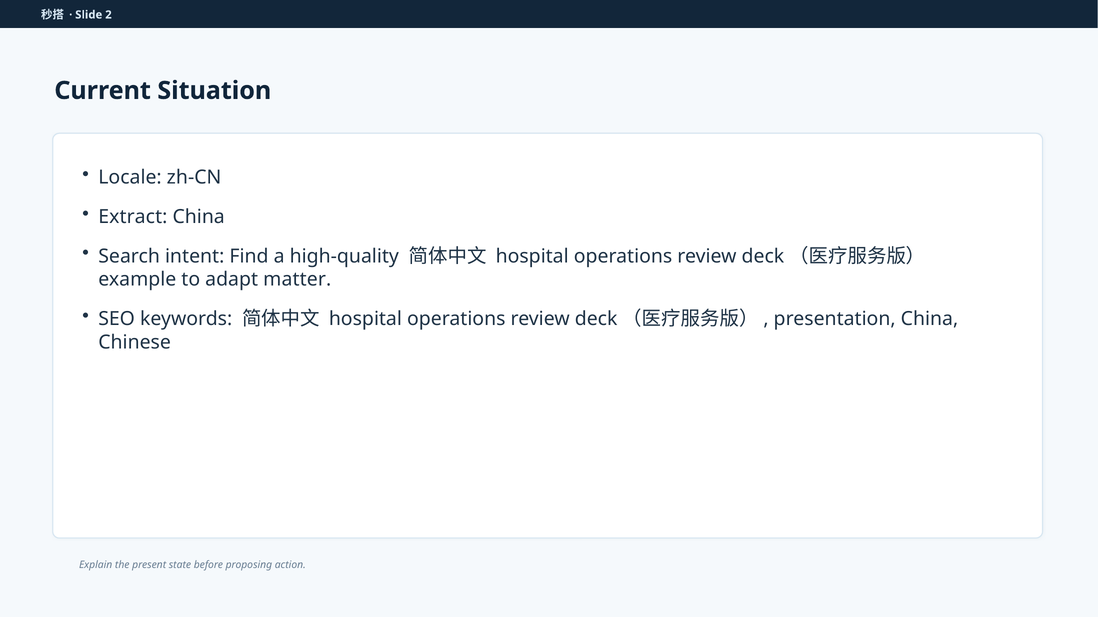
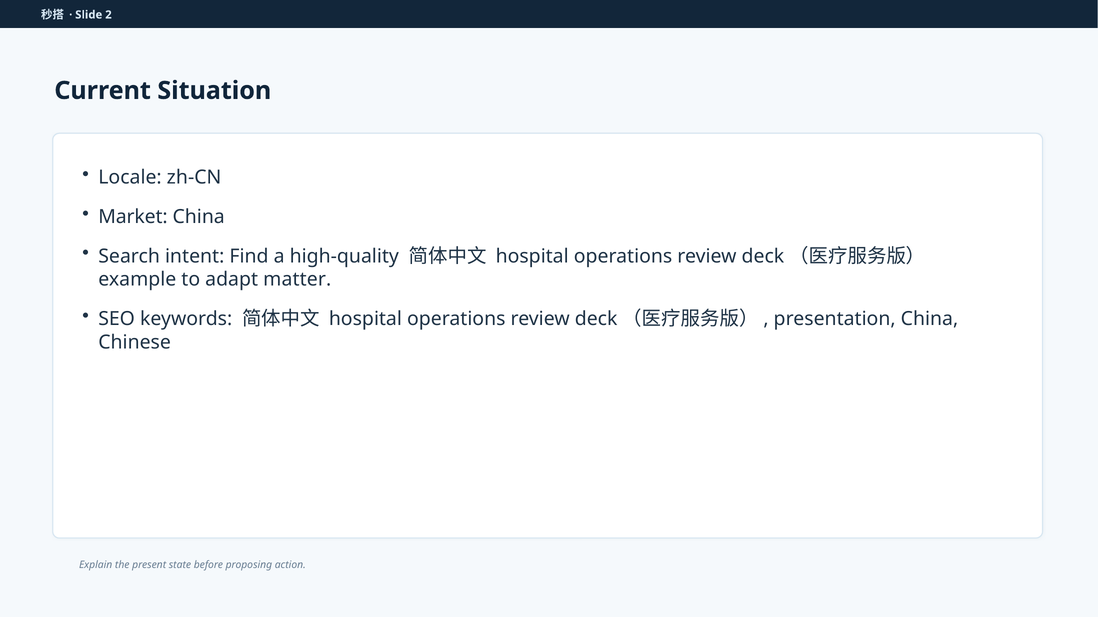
Extract: Extract -> Market (133, 217)
